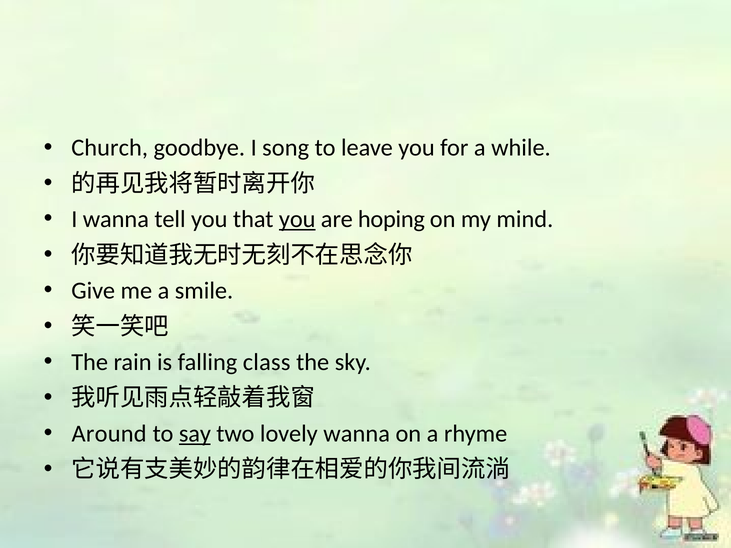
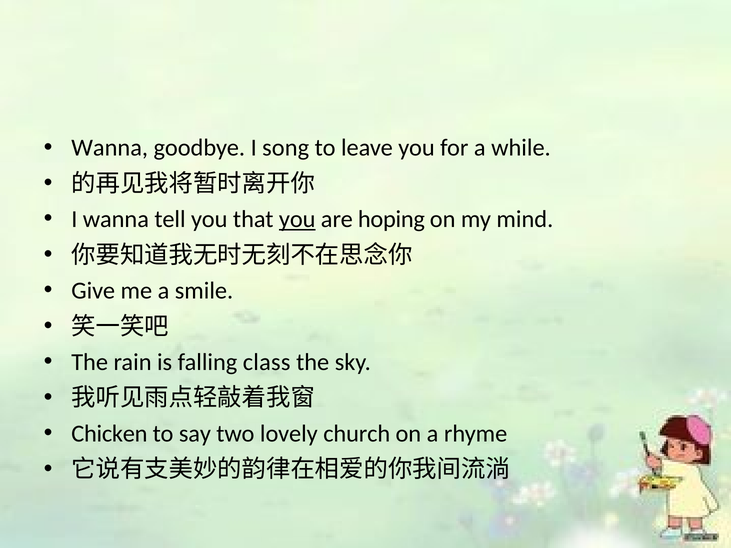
Church: Church -> Wanna (110, 148)
Around: Around -> Chicken (109, 434)
say underline: present -> none (195, 434)
lovely wanna: wanna -> church (357, 434)
